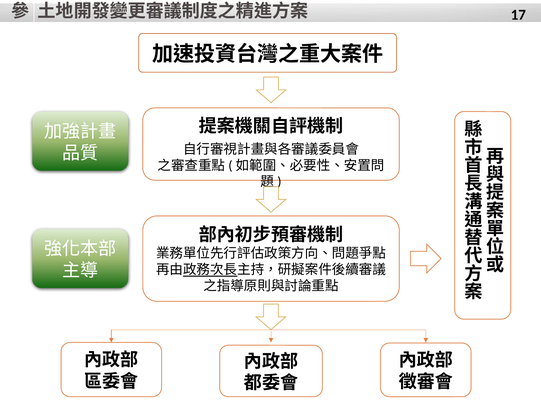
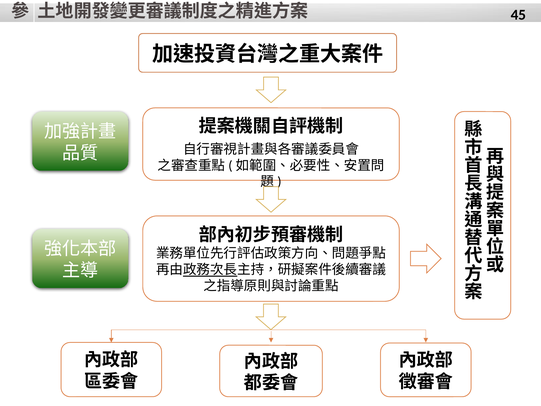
17: 17 -> 45 (518, 15)
